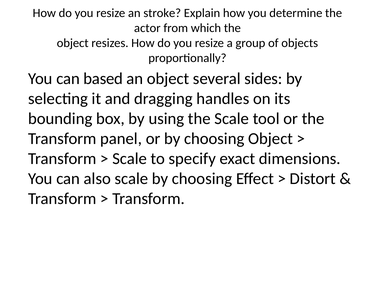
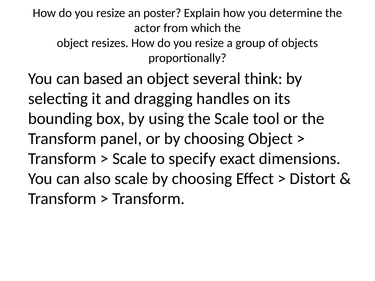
stroke: stroke -> poster (162, 13)
sides: sides -> think (263, 79)
